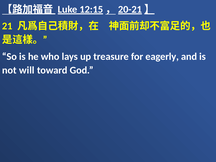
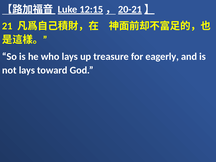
not will: will -> lays (27, 70)
